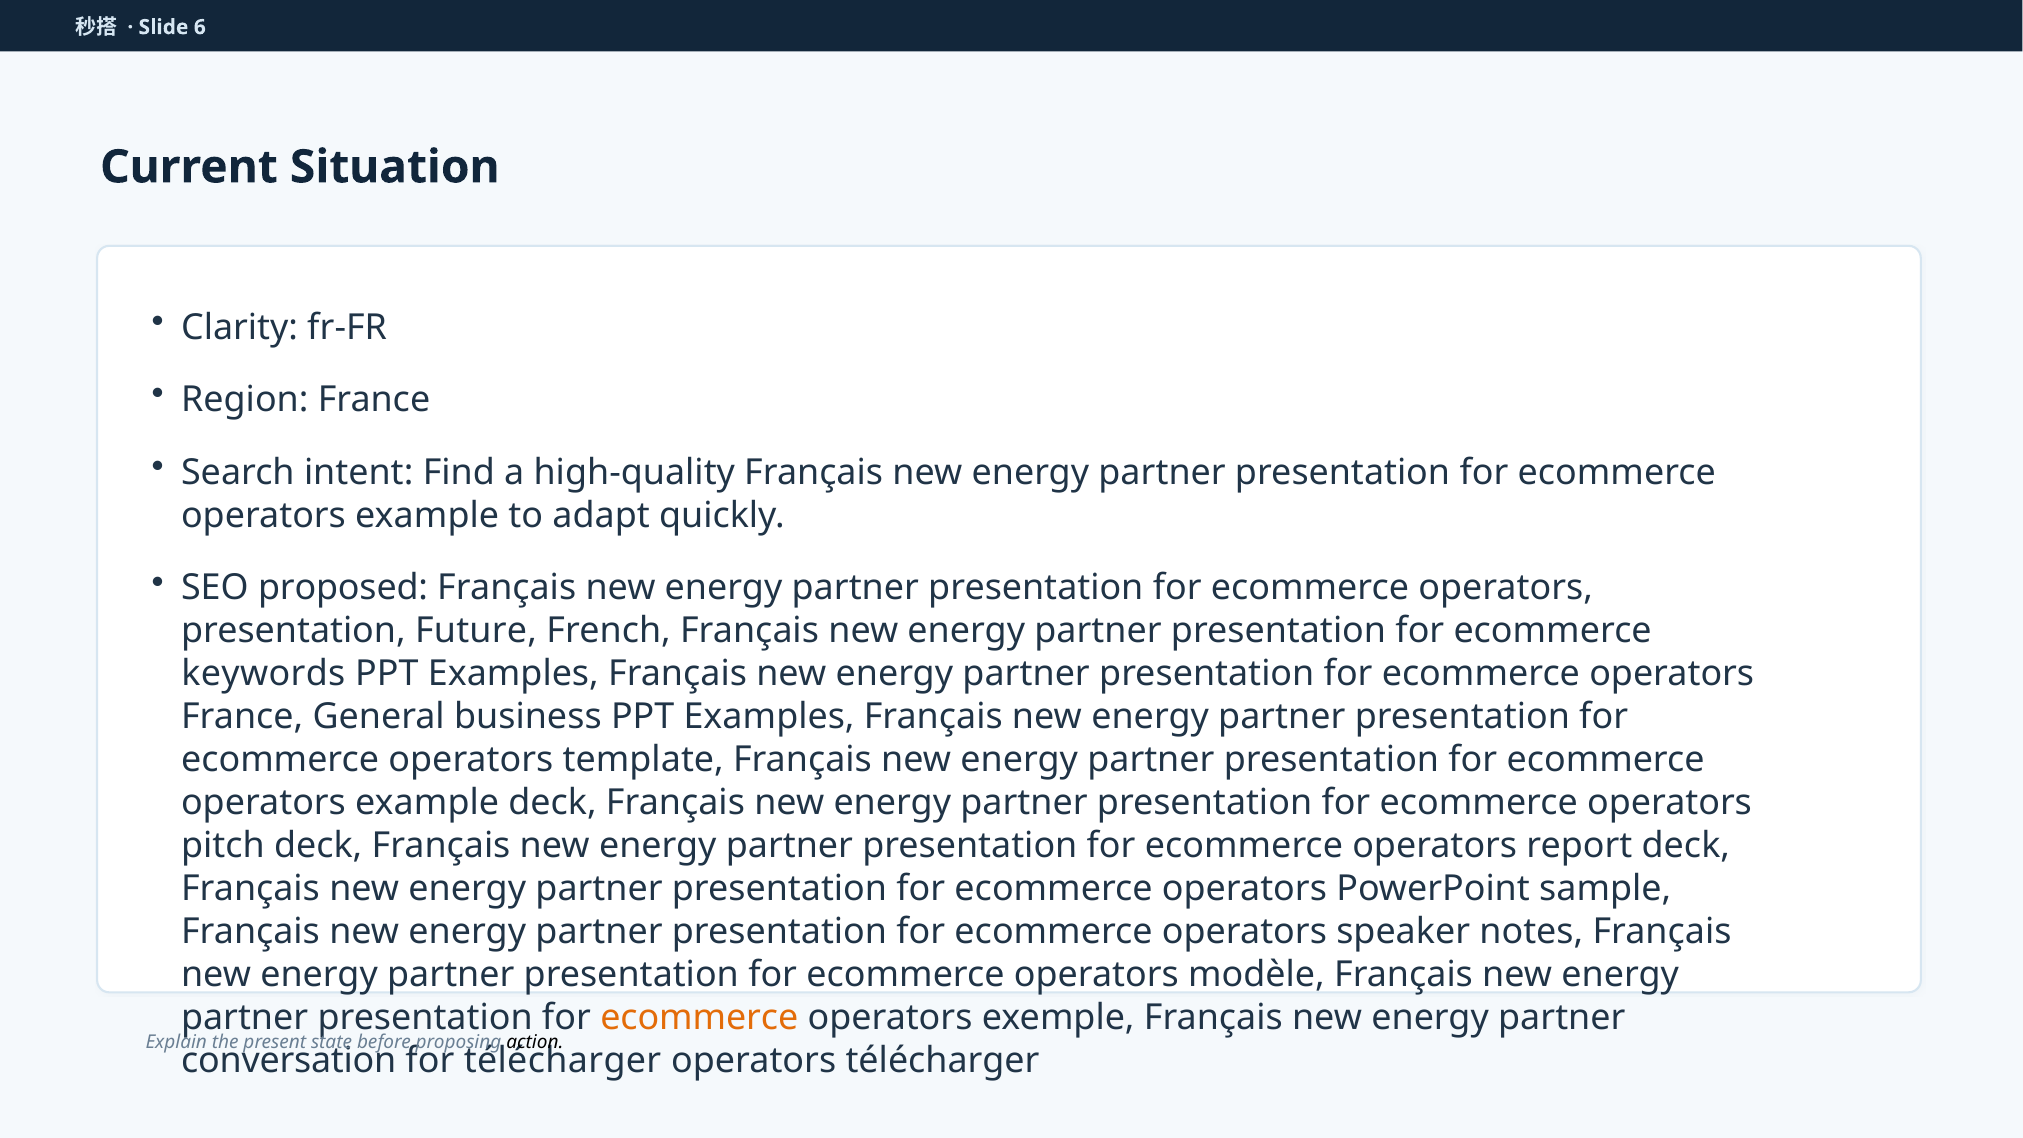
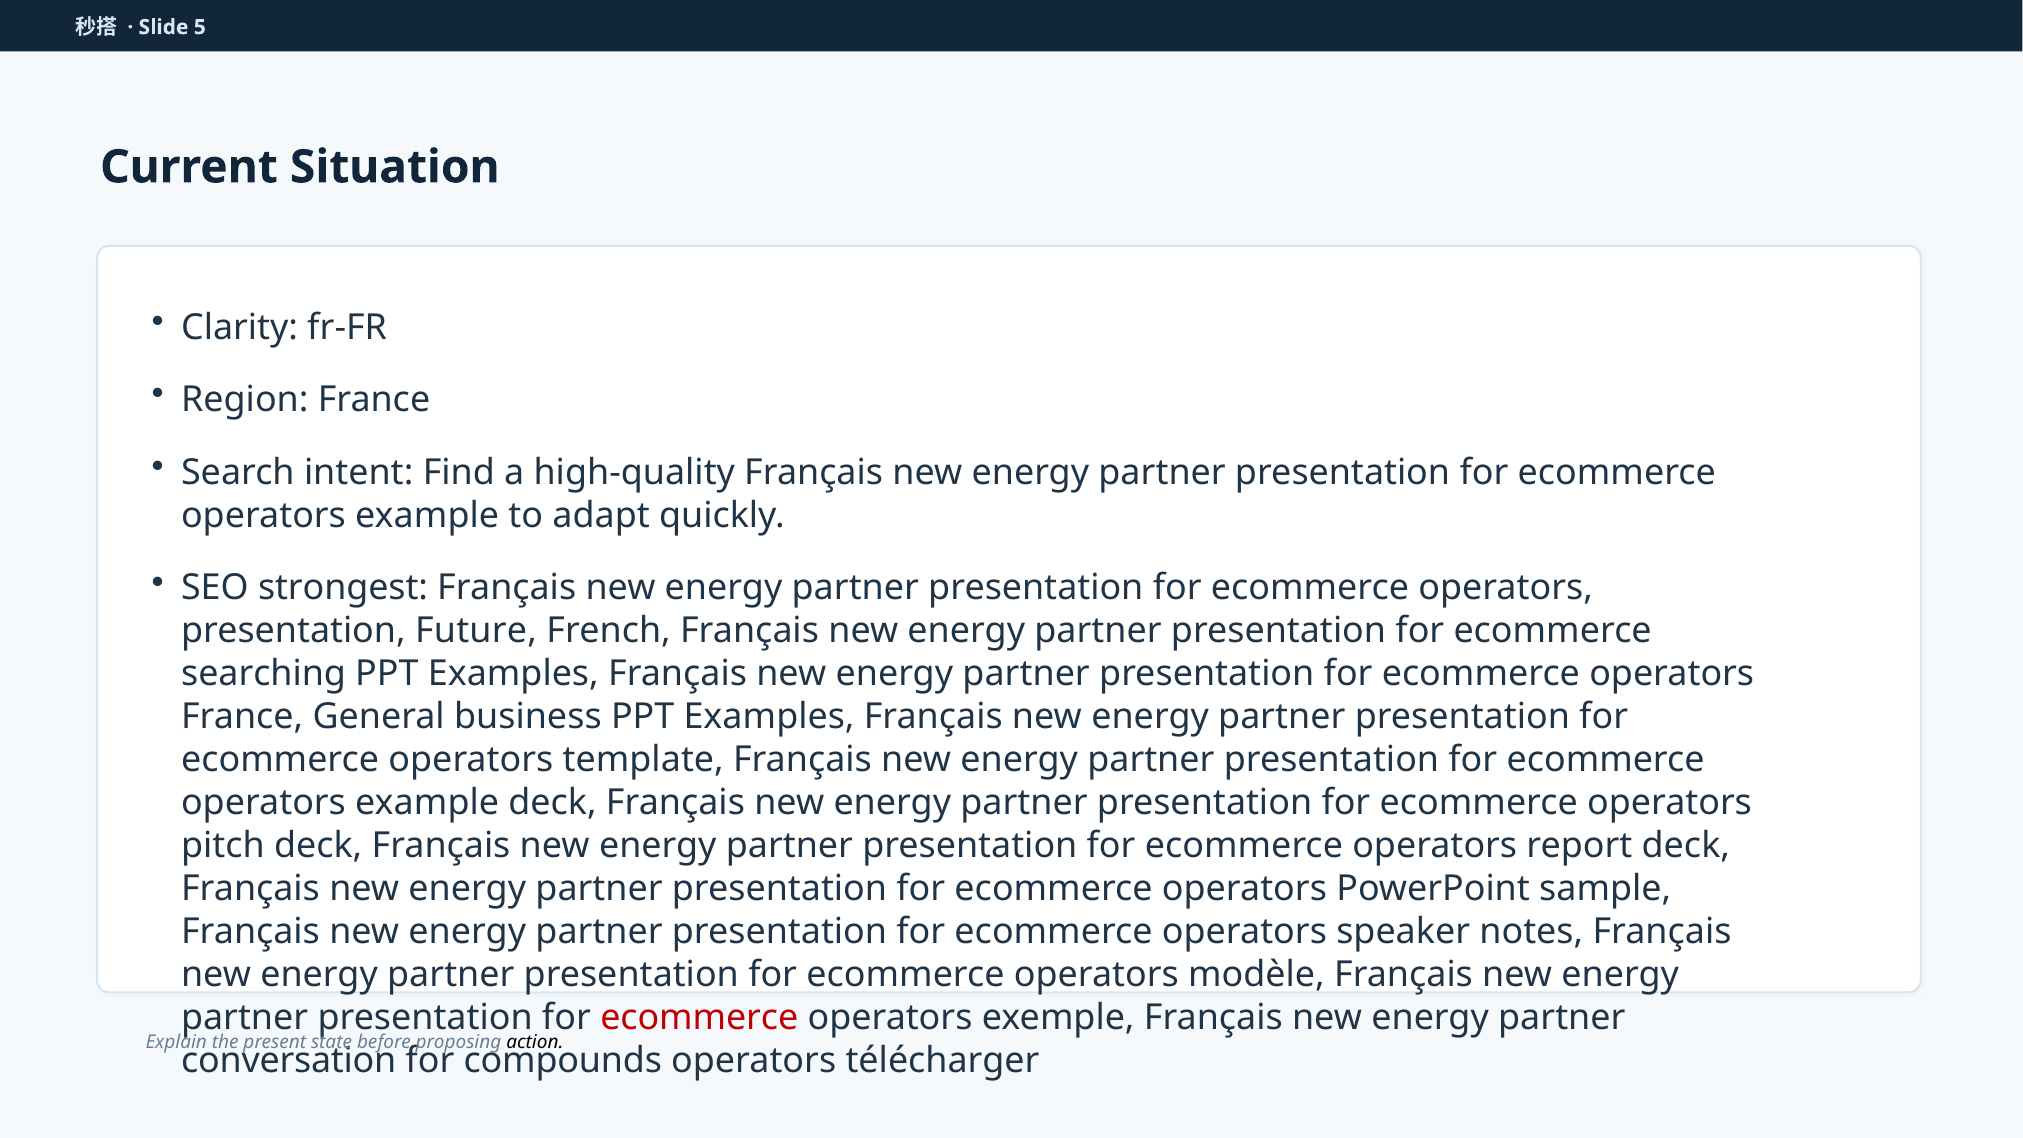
6: 6 -> 5 (200, 27)
proposed: proposed -> strongest (343, 588)
keywords: keywords -> searching (264, 674)
ecommerce colour: orange -> red (699, 1018)
for télécharger: télécharger -> compounds (563, 1061)
